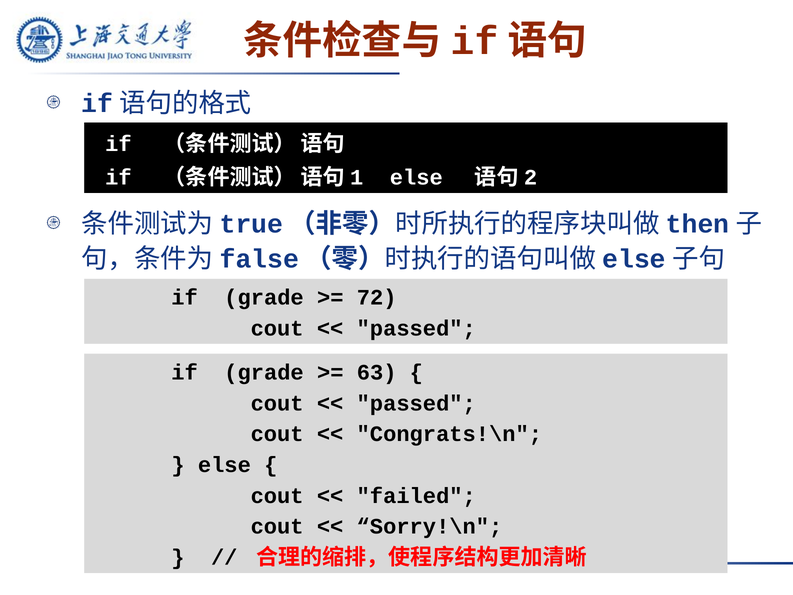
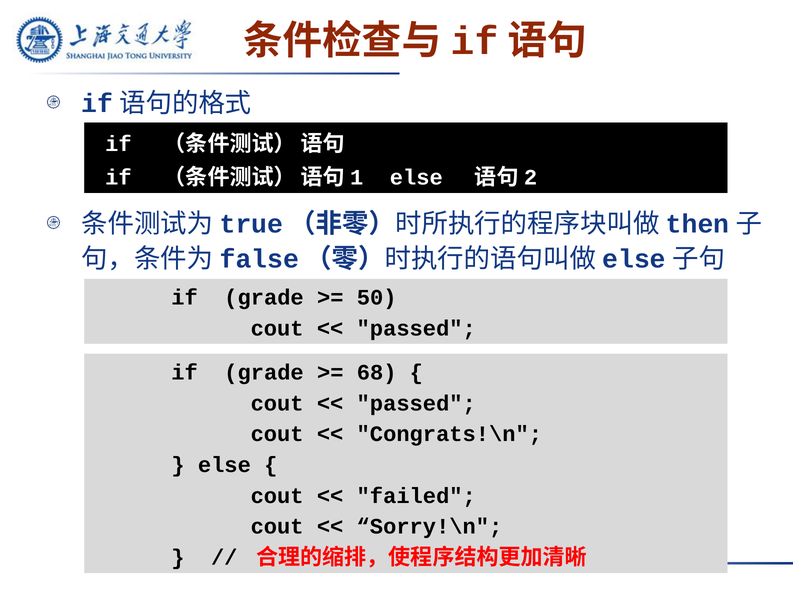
72: 72 -> 50 (377, 297)
63: 63 -> 68 (377, 372)
